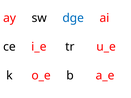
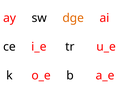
dge colour: blue -> orange (73, 18)
